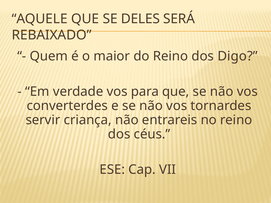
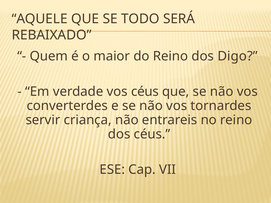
DELES: DELES -> TODO (140, 19)
vos para: para -> céus (145, 92)
